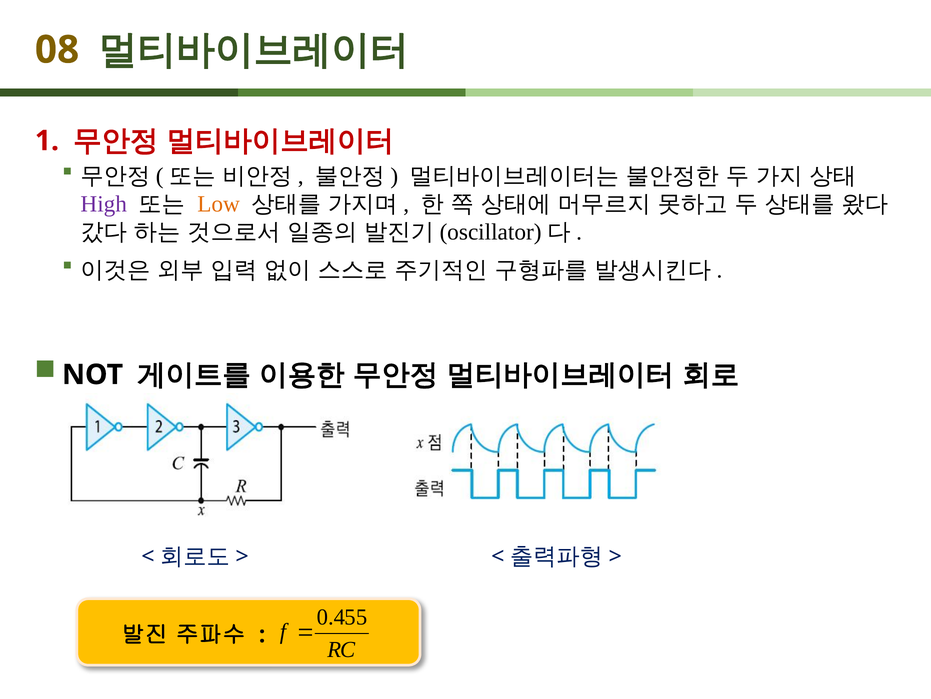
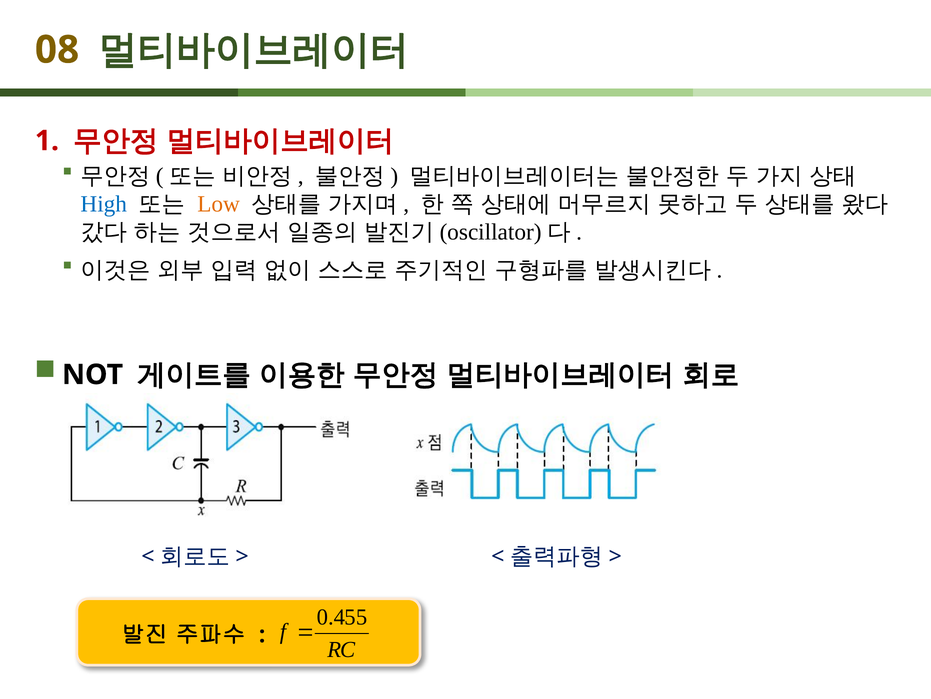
High colour: purple -> blue (104, 204)
